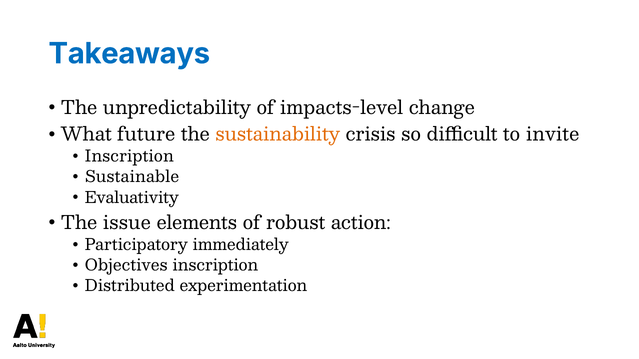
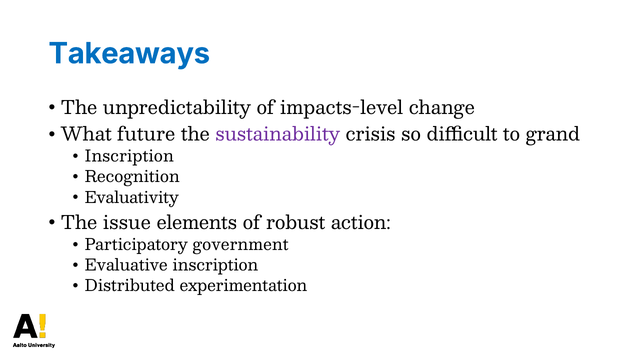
sustainability colour: orange -> purple (278, 135)
invite: invite -> grand (553, 135)
Sustainable: Sustainable -> Recognition (132, 177)
immediately: immediately -> government (241, 245)
Objectives: Objectives -> Evaluative (126, 266)
